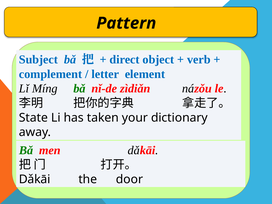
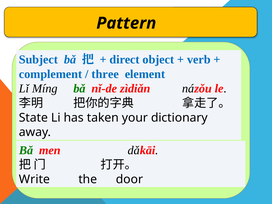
letter: letter -> three (105, 74)
Dǎkāi: Dǎkāi -> Write (34, 179)
